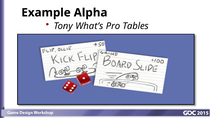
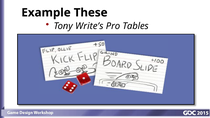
Alpha: Alpha -> These (91, 13)
What’s: What’s -> Write’s (89, 26)
